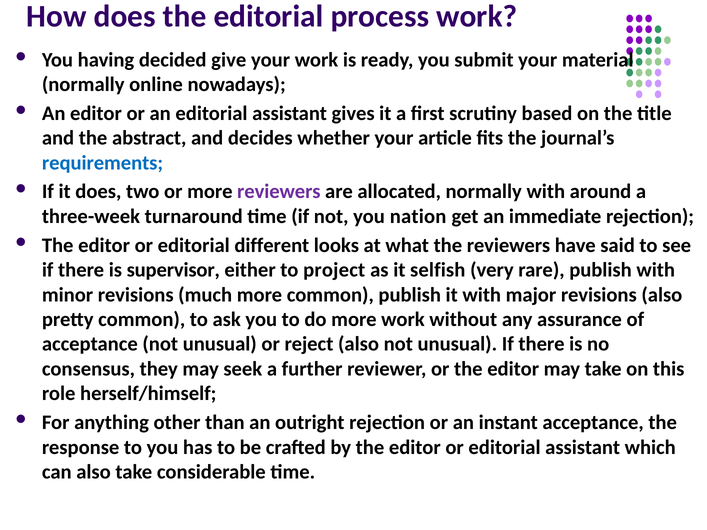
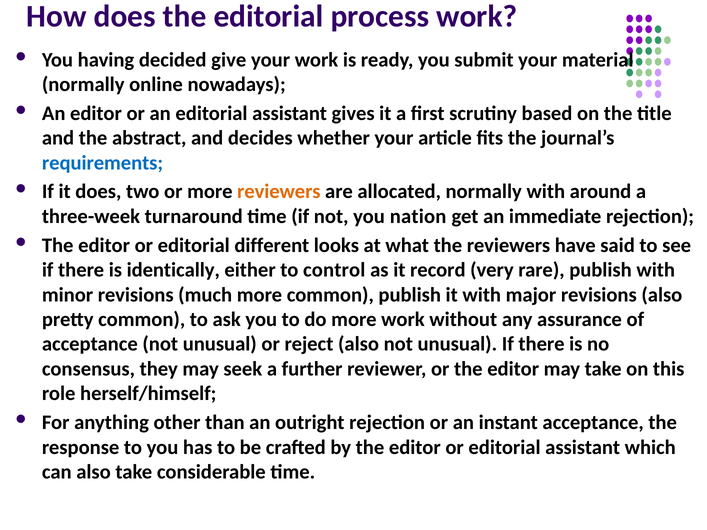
reviewers colour: purple -> orange (279, 192)
supervisor: supervisor -> identically (173, 270)
project: project -> control (334, 270)
selfish: selfish -> record (438, 270)
